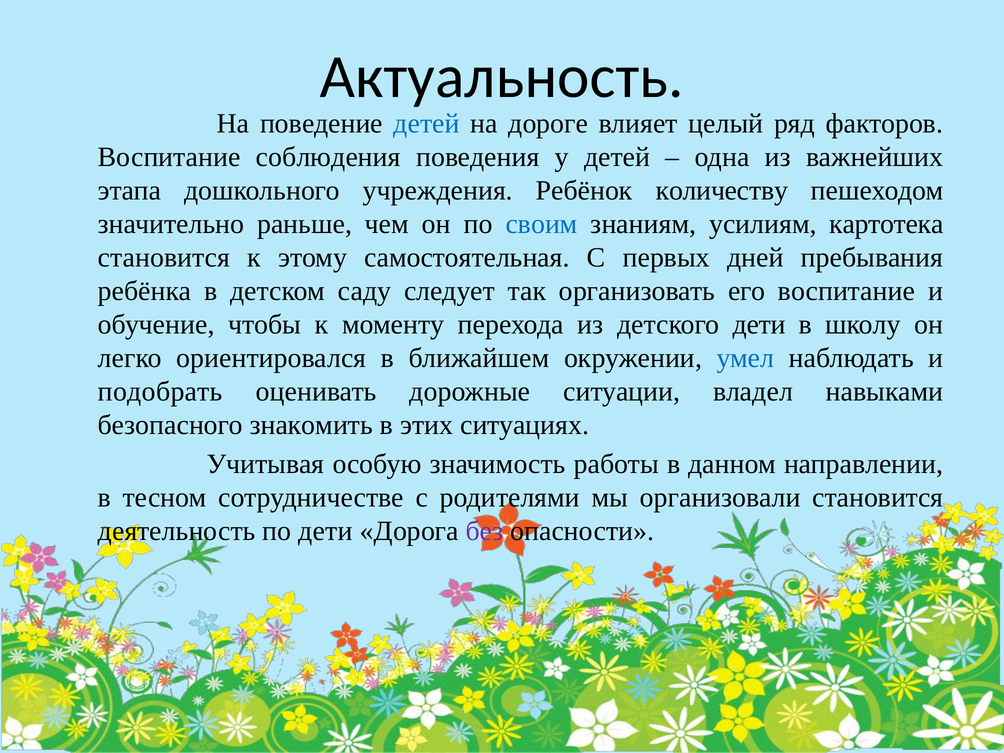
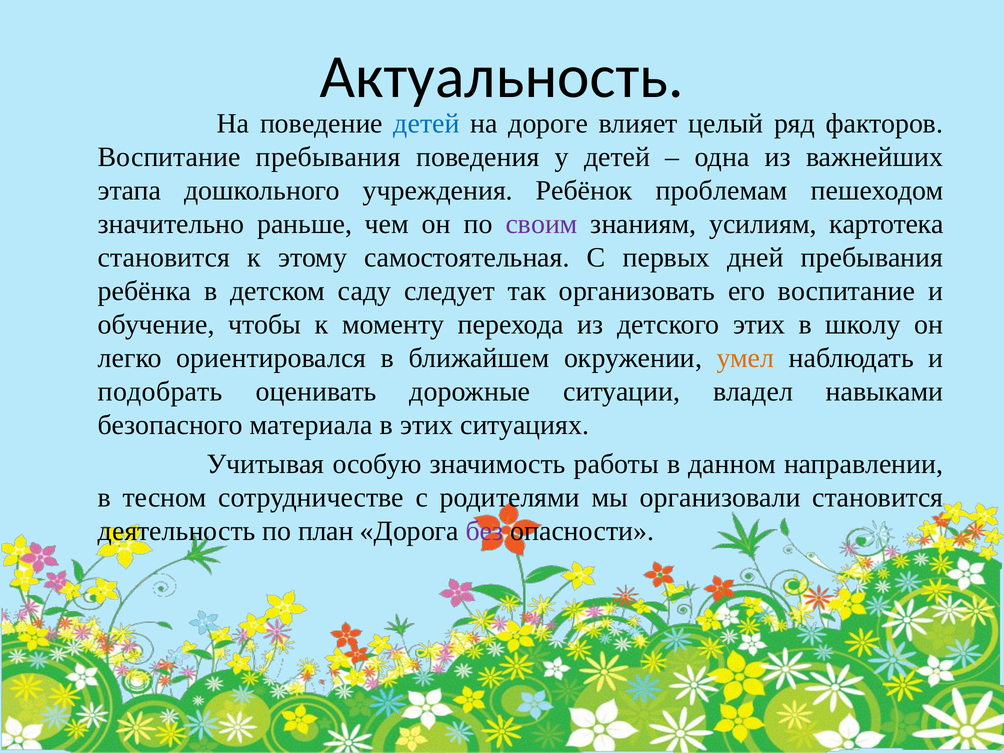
Воспитание соблюдения: соблюдения -> пребывания (328, 157)
количеству: количеству -> проблемам (722, 190)
своим colour: blue -> purple (542, 224)
детского дети: дети -> этих (759, 324)
умел colour: blue -> orange (745, 358)
знакомить: знакомить -> материала (311, 425)
по дети: дети -> план (326, 531)
